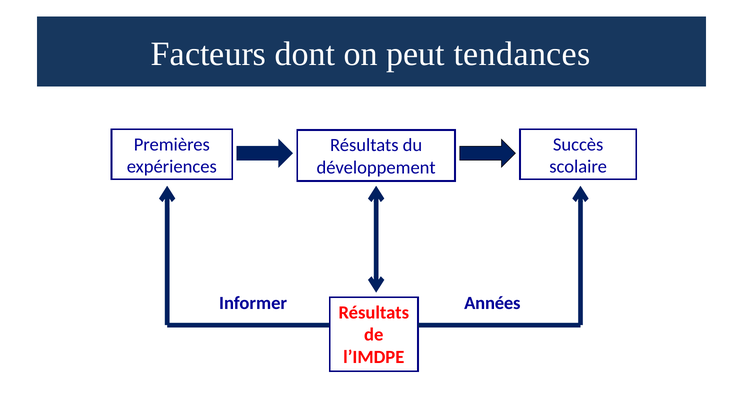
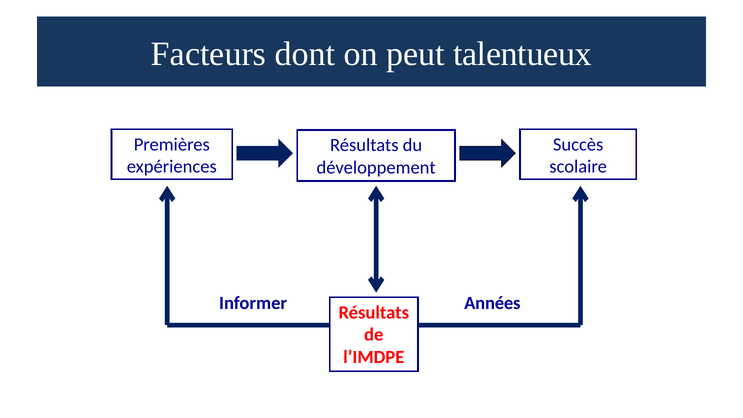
tendances: tendances -> talentueux (522, 54)
